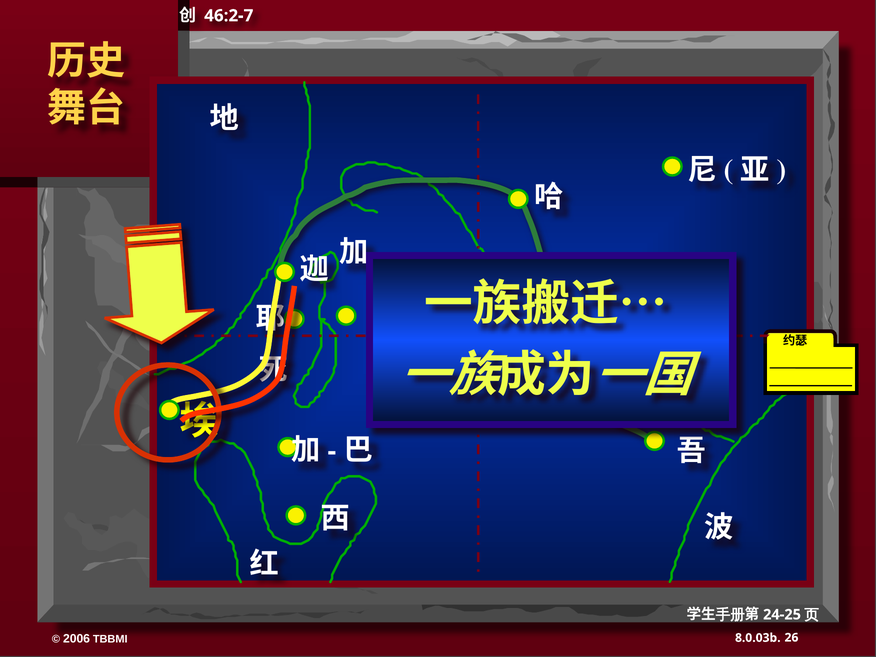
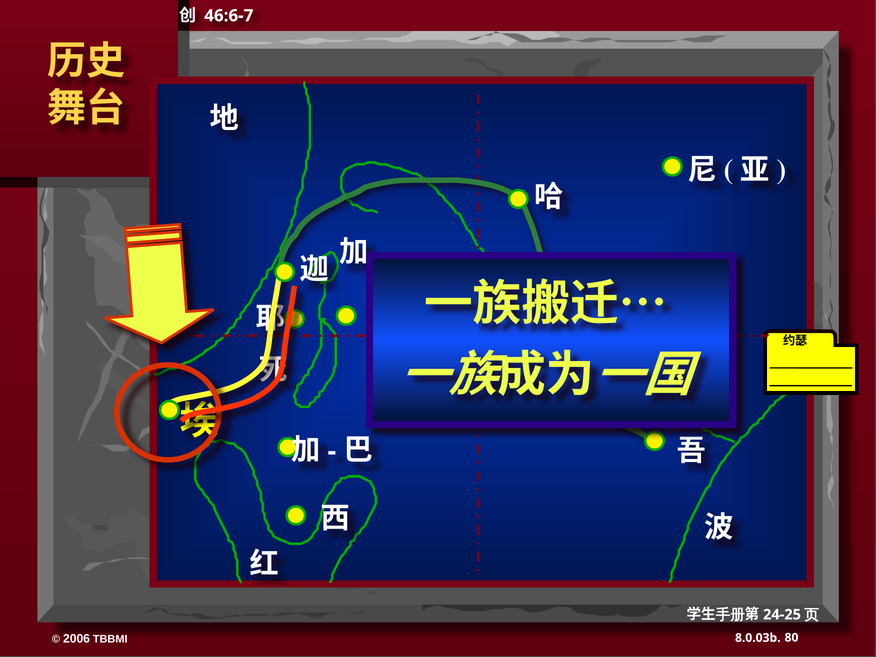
46:2-7: 46:2-7 -> 46:6-7 (229, 16)
26: 26 -> 80 (791, 638)
